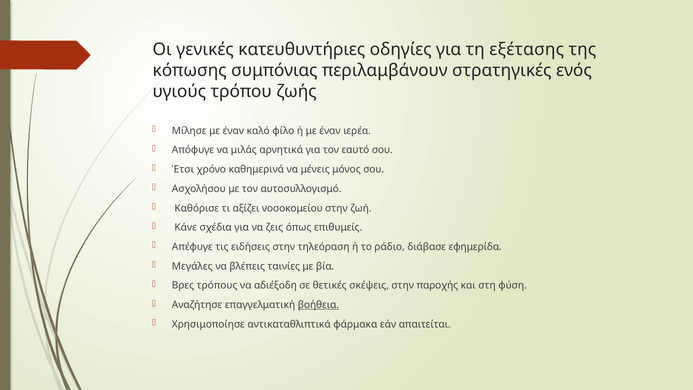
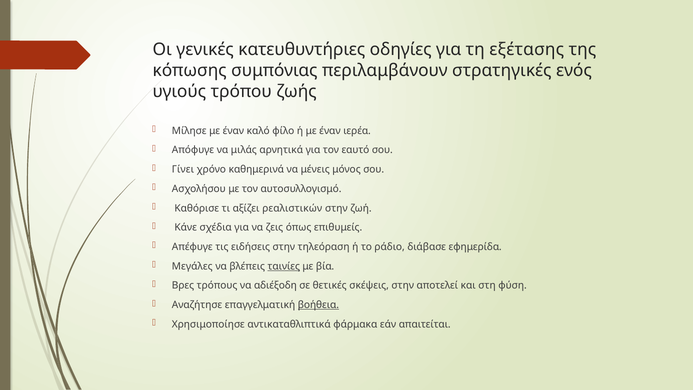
Έτσι: Έτσι -> Γίνει (183, 169)
νοσοκομείου: νοσοκομείου -> ρεαλιστικών (292, 208)
ταινίες underline: none -> present (284, 266)
παροχής: παροχής -> αποτελεί (437, 286)
